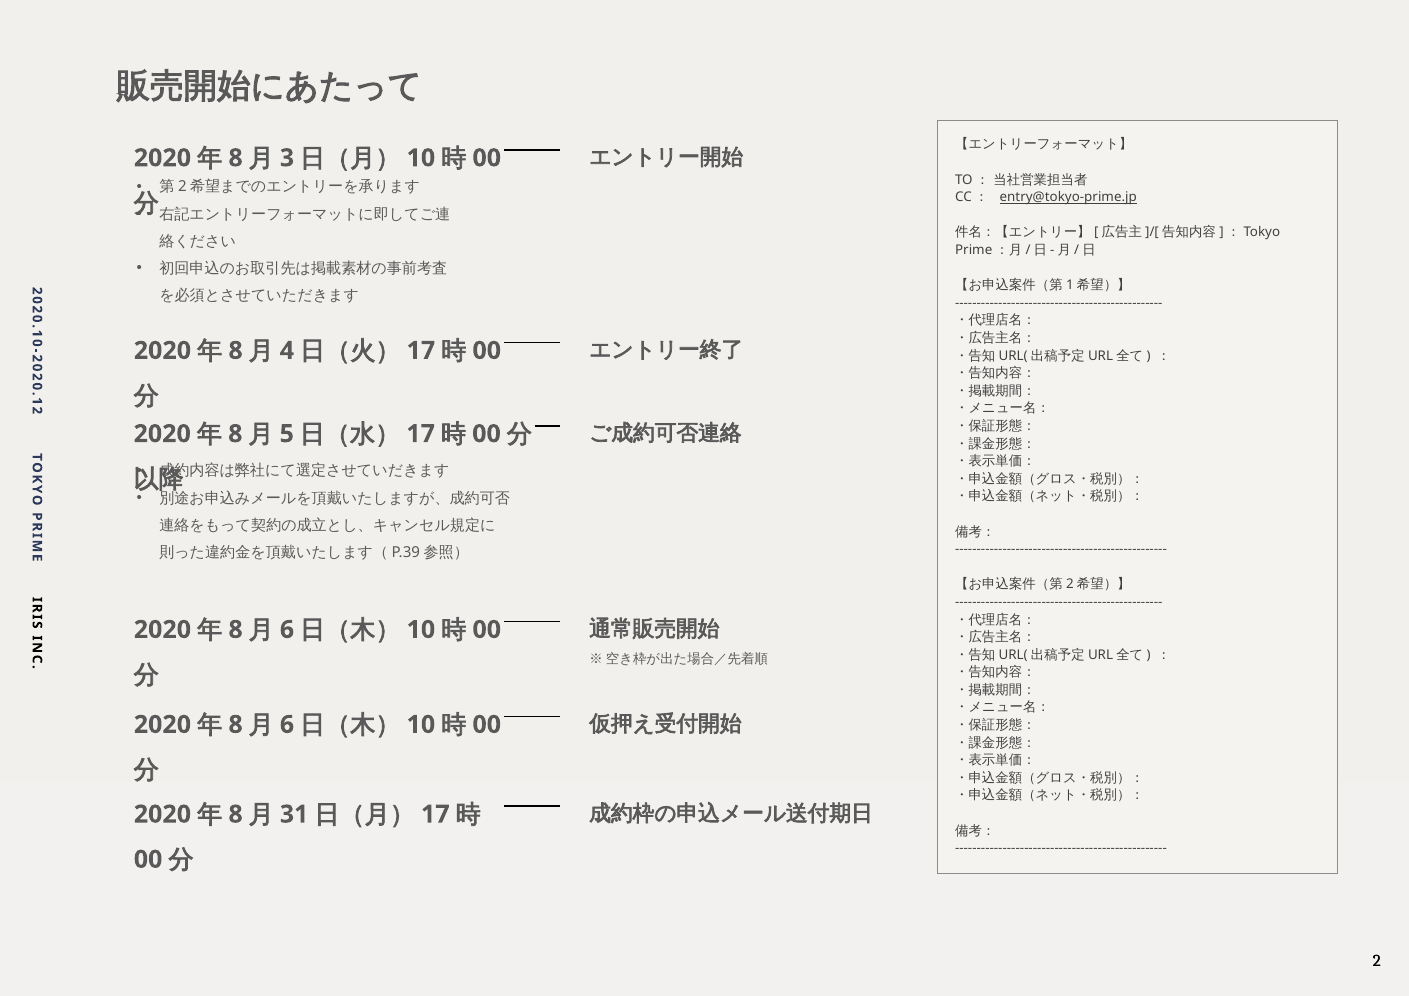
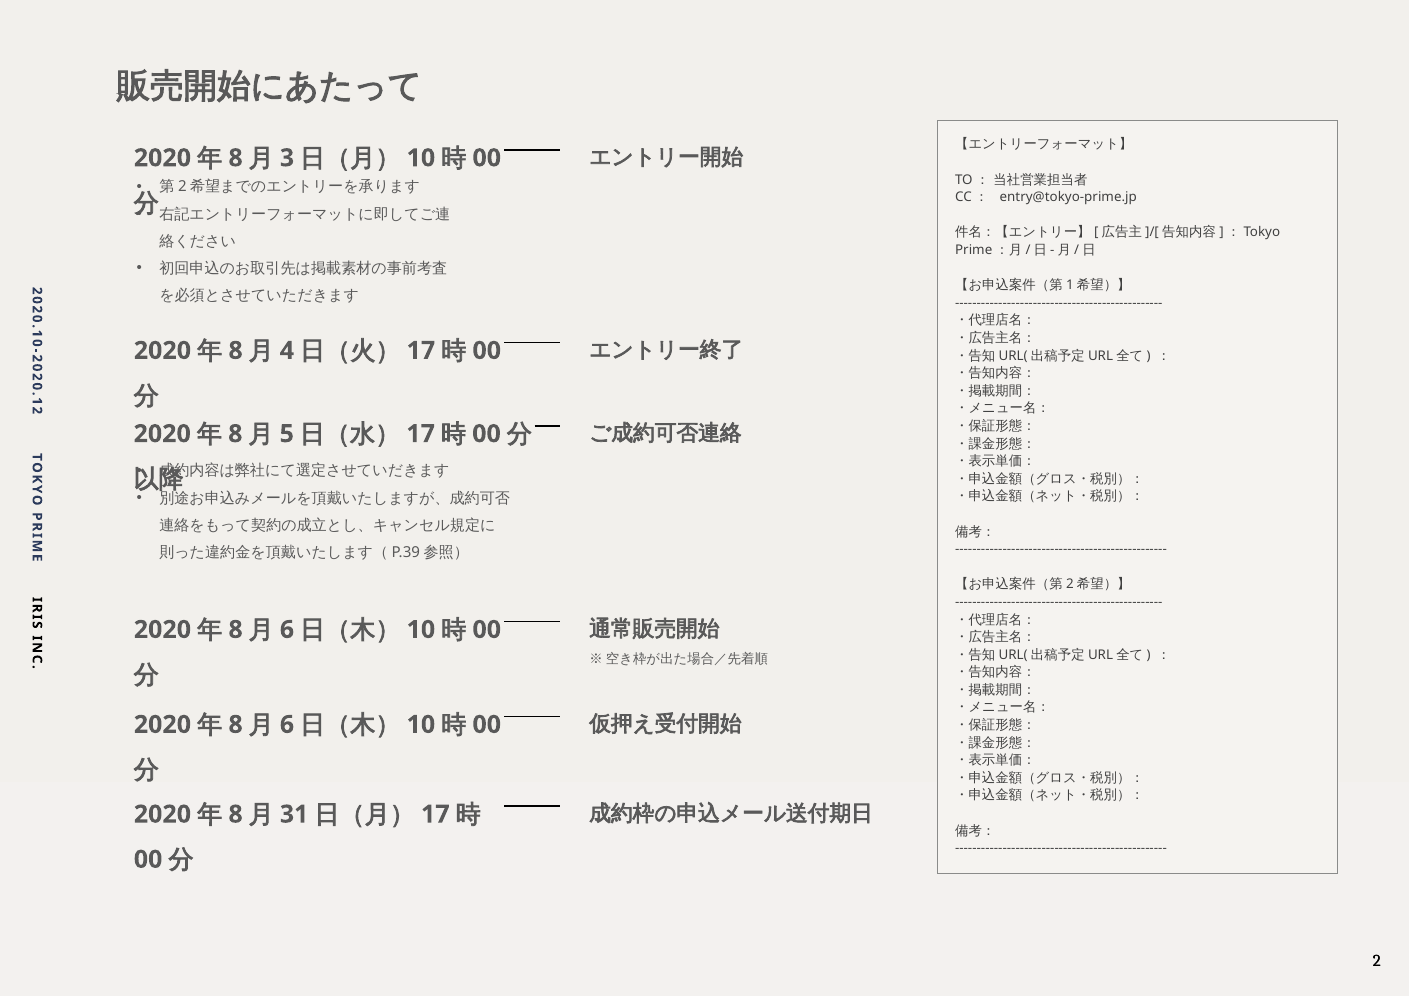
entry@tokyo-prime.jp underline: present -> none (1068, 197)
